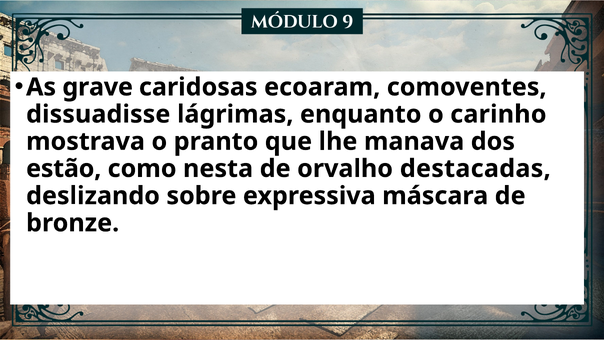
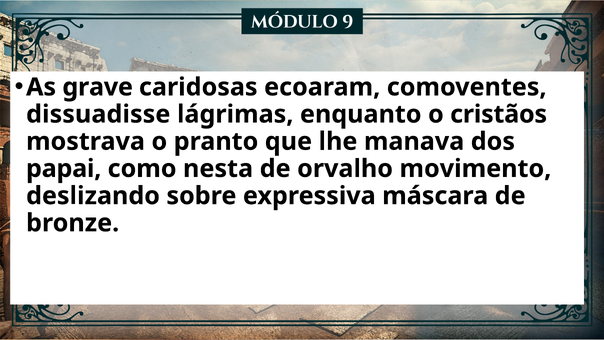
carinho: carinho -> cristãos (499, 114)
estão: estão -> papai (64, 169)
destacadas: destacadas -> movimento (475, 169)
